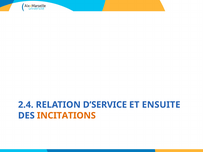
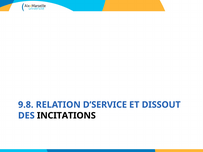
2.4: 2.4 -> 9.8 (26, 105)
ENSUITE: ENSUITE -> DISSOUT (161, 105)
INCITATIONS colour: orange -> black (66, 116)
